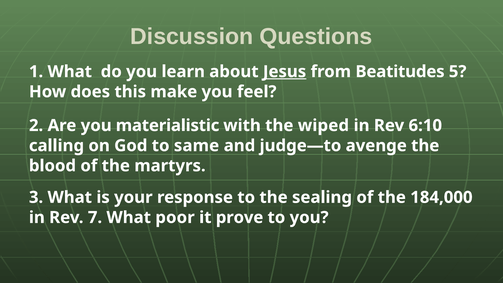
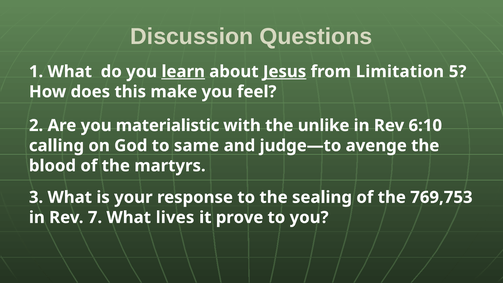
learn underline: none -> present (183, 72)
Beatitudes: Beatitudes -> Limitation (400, 72)
wiped: wiped -> unlike (324, 125)
184,000: 184,000 -> 769,753 (441, 197)
poor: poor -> lives (175, 217)
